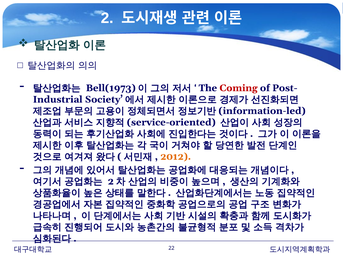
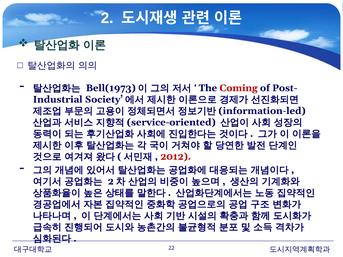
2012 colour: orange -> red (176, 157)
